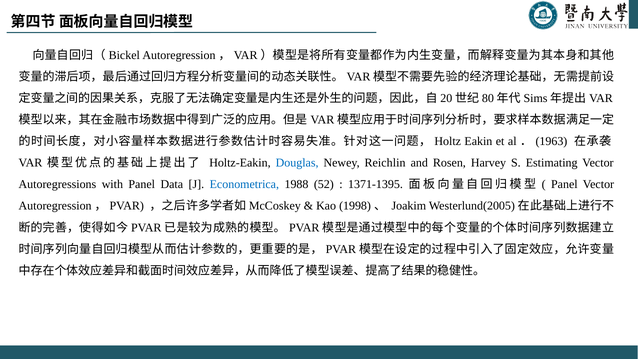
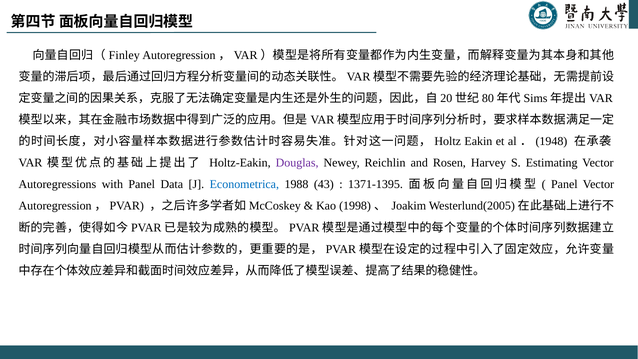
Bickel: Bickel -> Finley (124, 55)
1963: 1963 -> 1948 (551, 141)
Douglas colour: blue -> purple (297, 163)
52: 52 -> 43 (324, 185)
